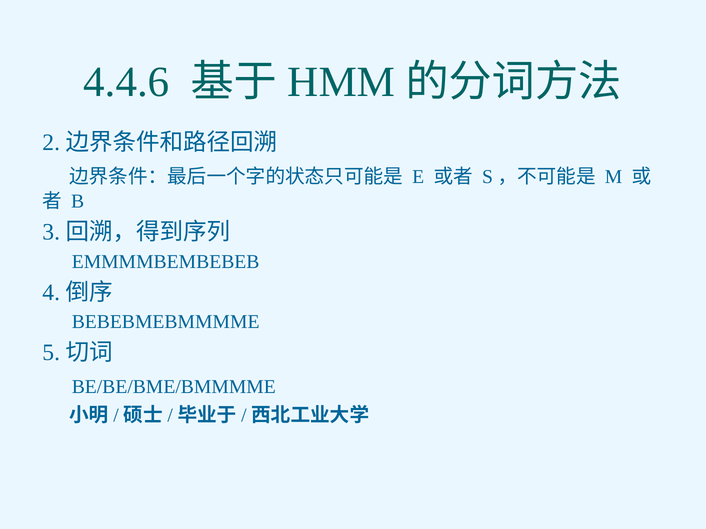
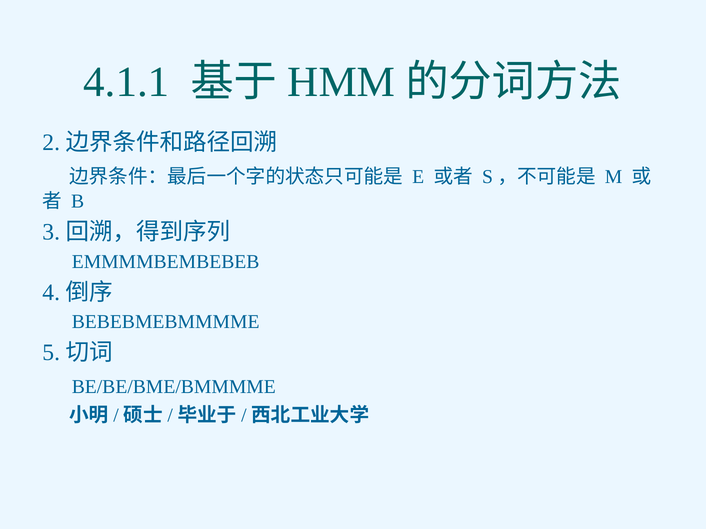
4.4.6: 4.4.6 -> 4.1.1 (126, 82)
